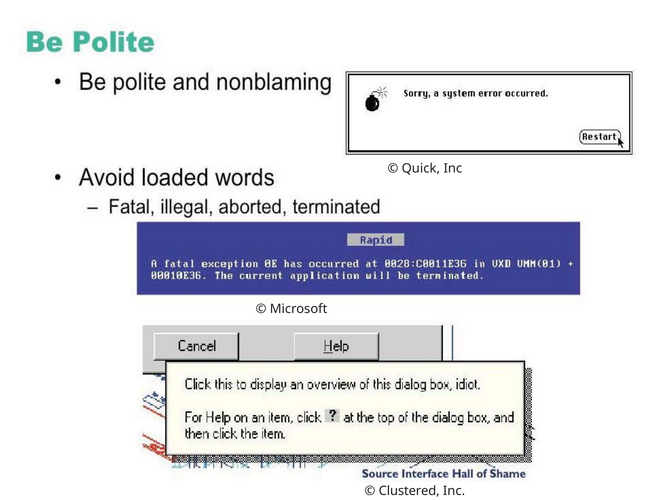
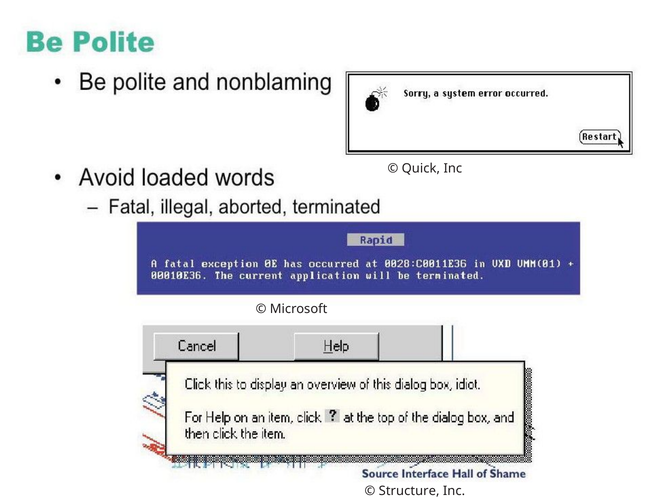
Clustered: Clustered -> Structure (409, 491)
